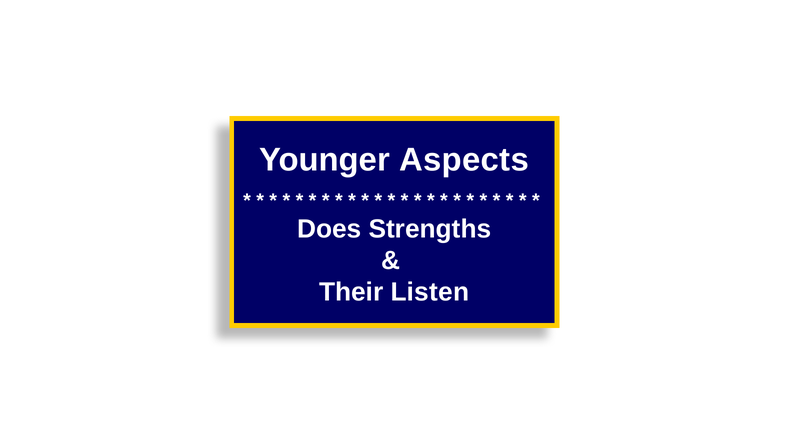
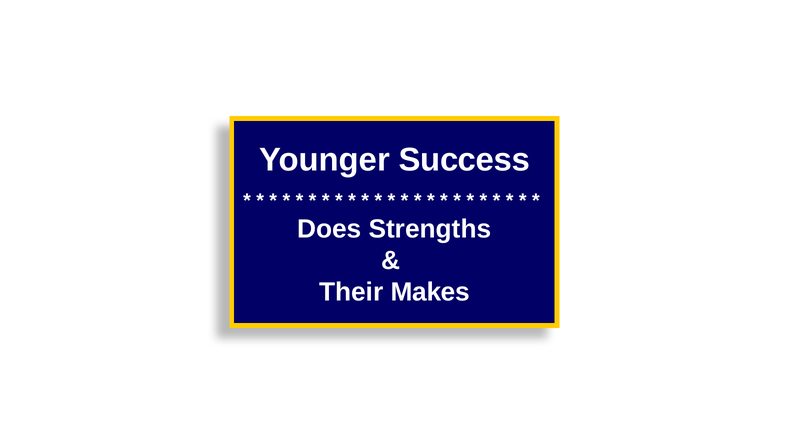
Aspects: Aspects -> Success (464, 160)
Listen: Listen -> Makes (430, 292)
